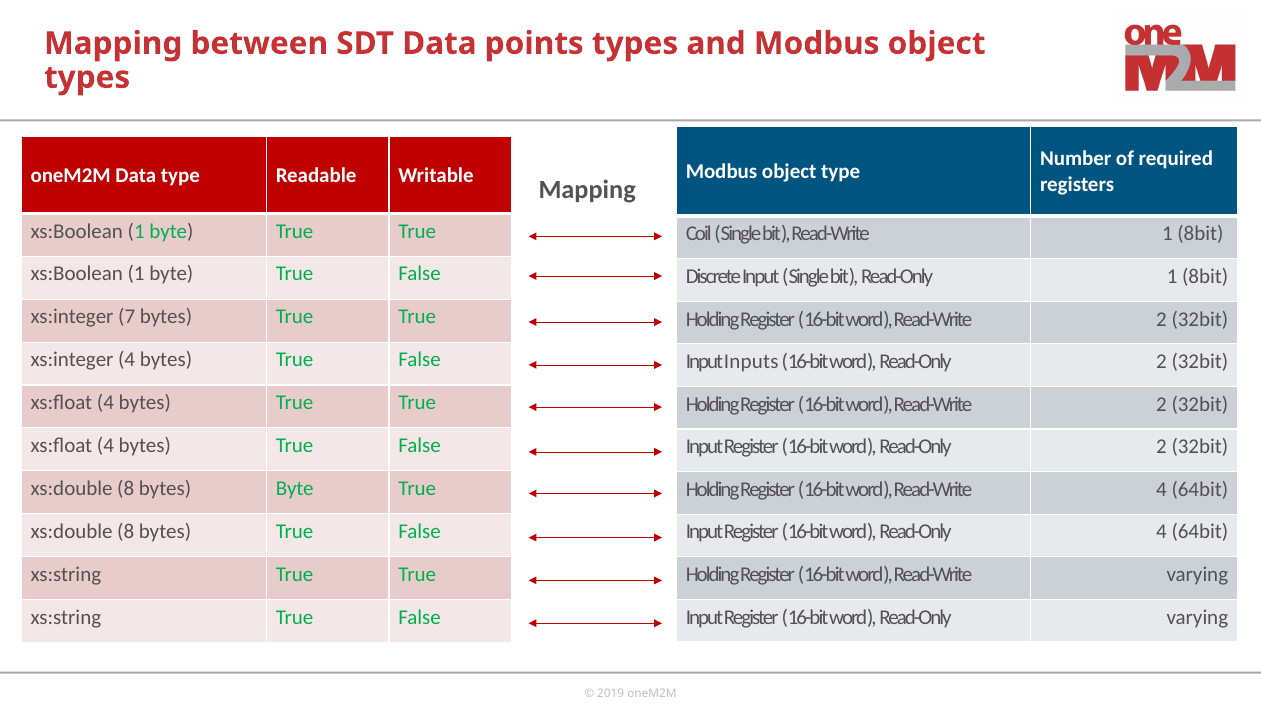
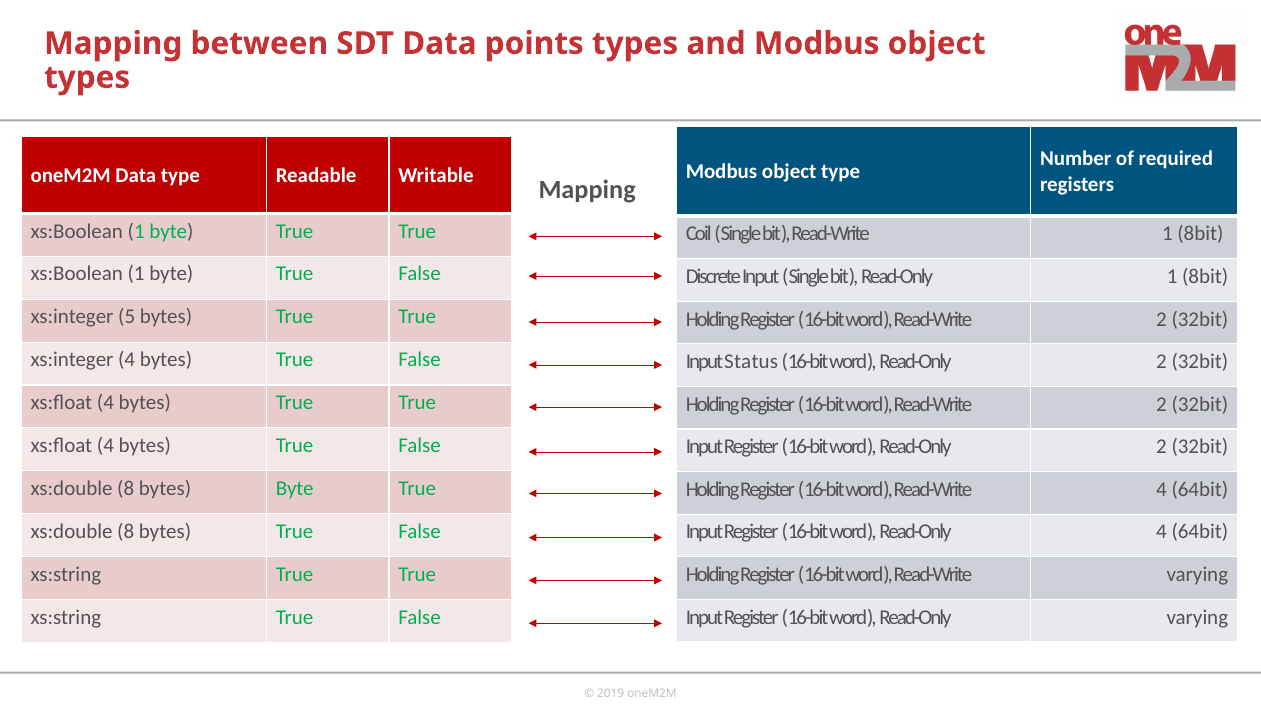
7: 7 -> 5 (127, 317)
Inputs: Inputs -> Status (751, 362)
